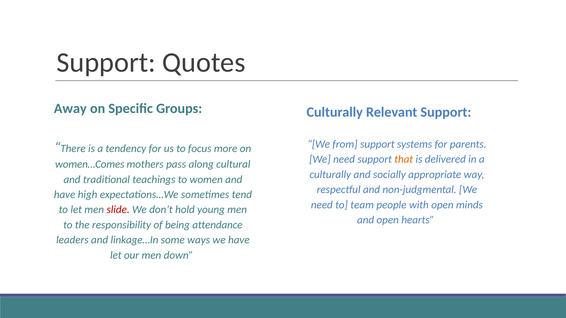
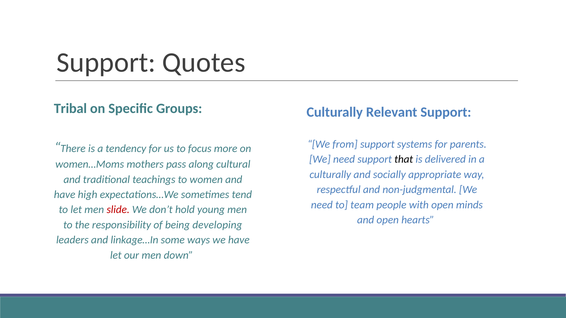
Away: Away -> Tribal (70, 109)
that colour: orange -> black (404, 160)
women…Comes: women…Comes -> women…Moms (90, 164)
attendance: attendance -> developing (217, 225)
